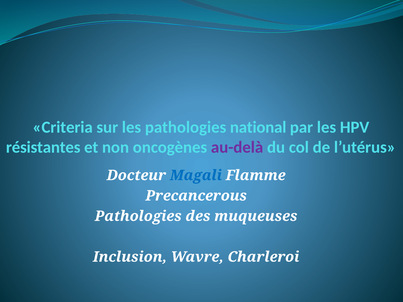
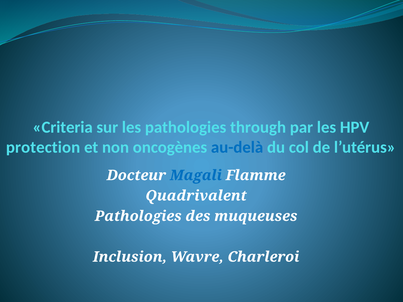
national: national -> through (258, 127)
résistantes: résistantes -> protection (43, 147)
au-delà colour: purple -> blue (237, 147)
Precancerous: Precancerous -> Quadrivalent (196, 196)
